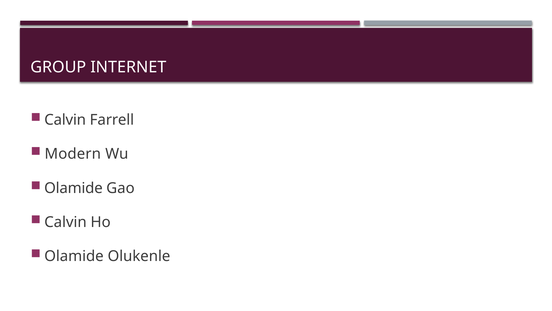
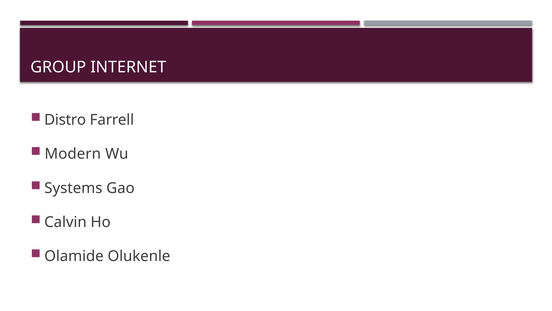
Calvin: Calvin -> Distro (65, 120)
Olamide: Olamide -> Systems (73, 188)
